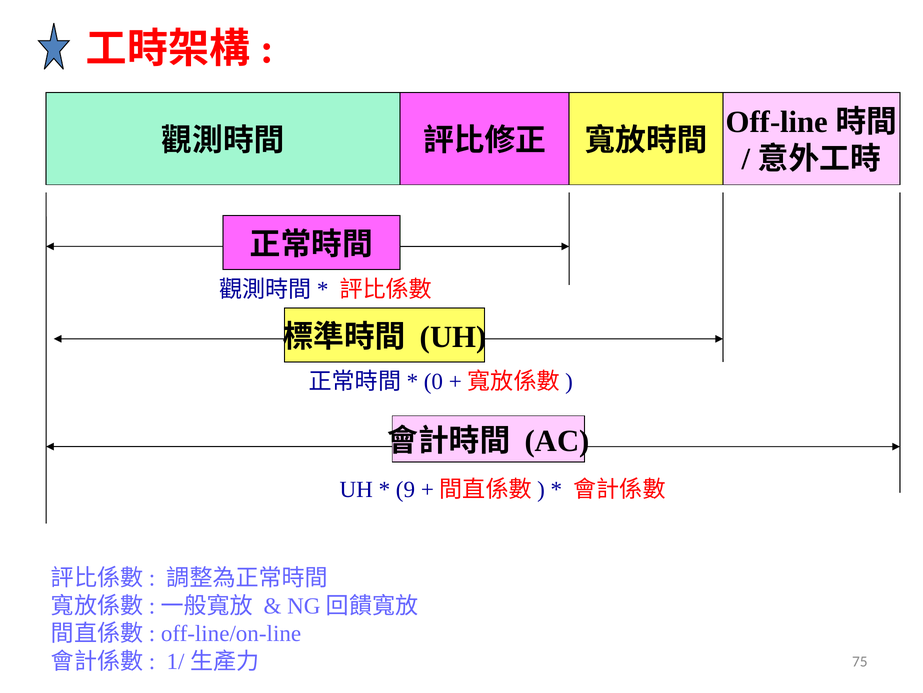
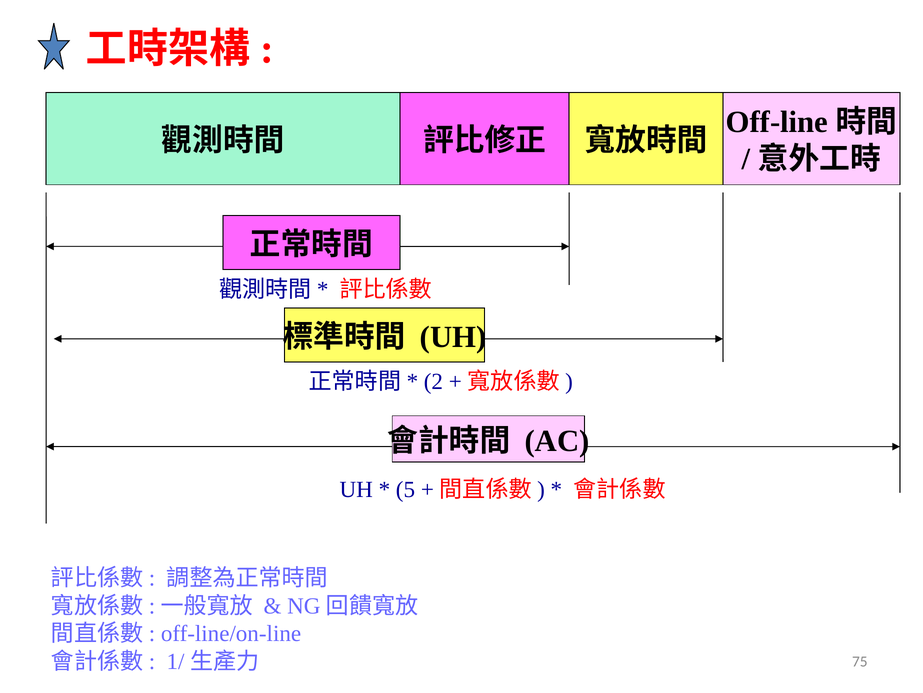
0: 0 -> 2 (433, 381)
9: 9 -> 5 (405, 489)
